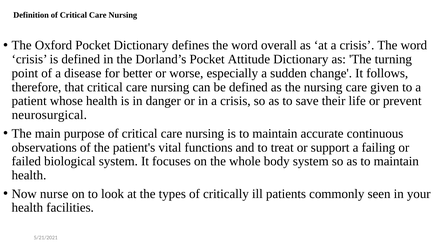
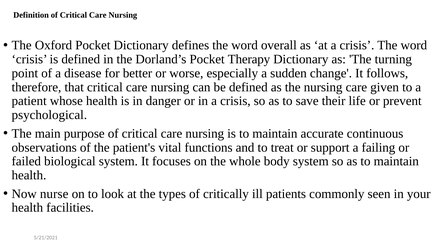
Attitude: Attitude -> Therapy (249, 59)
neurosurgical: neurosurgical -> psychological (49, 115)
